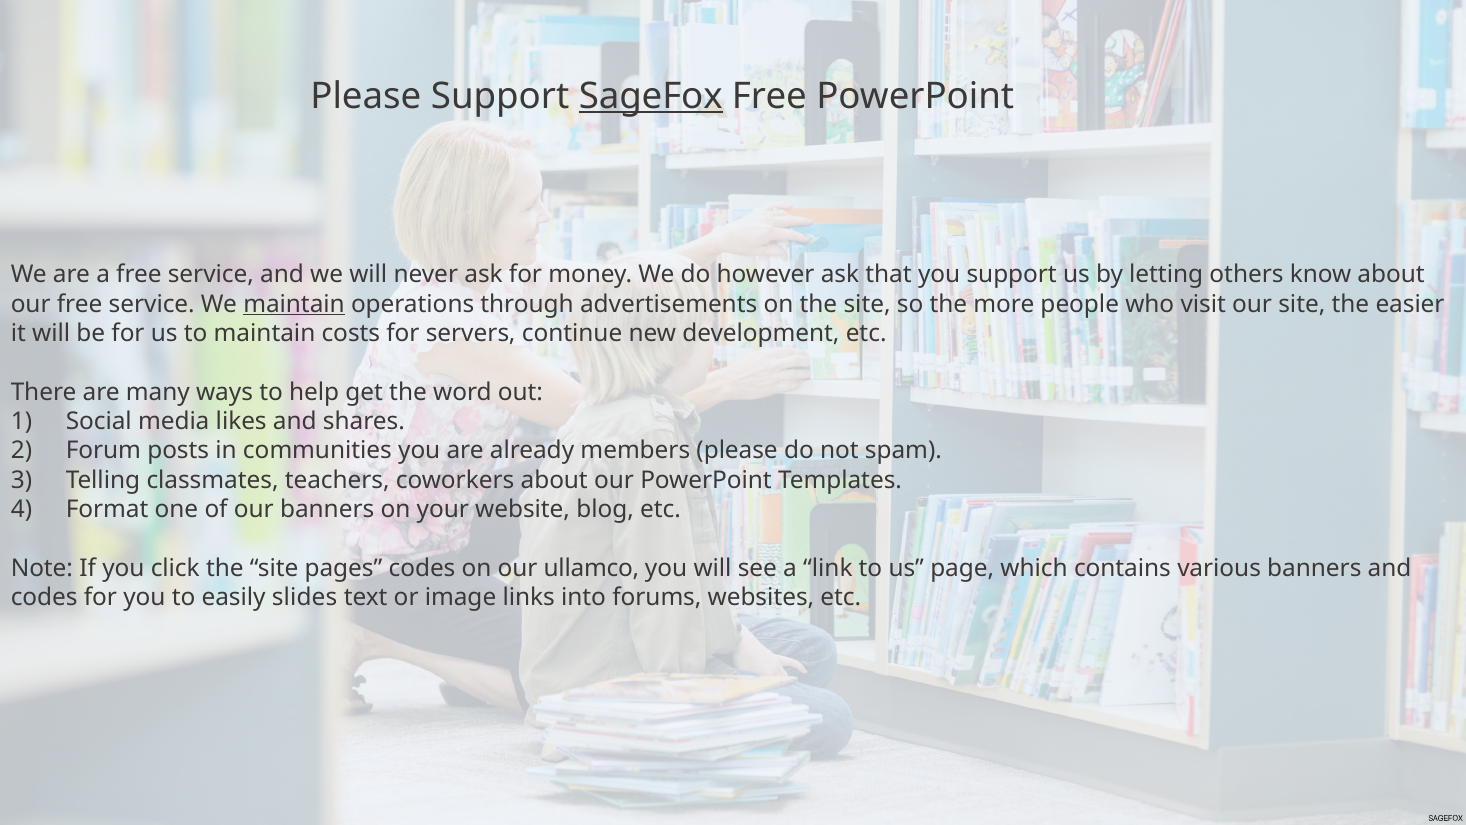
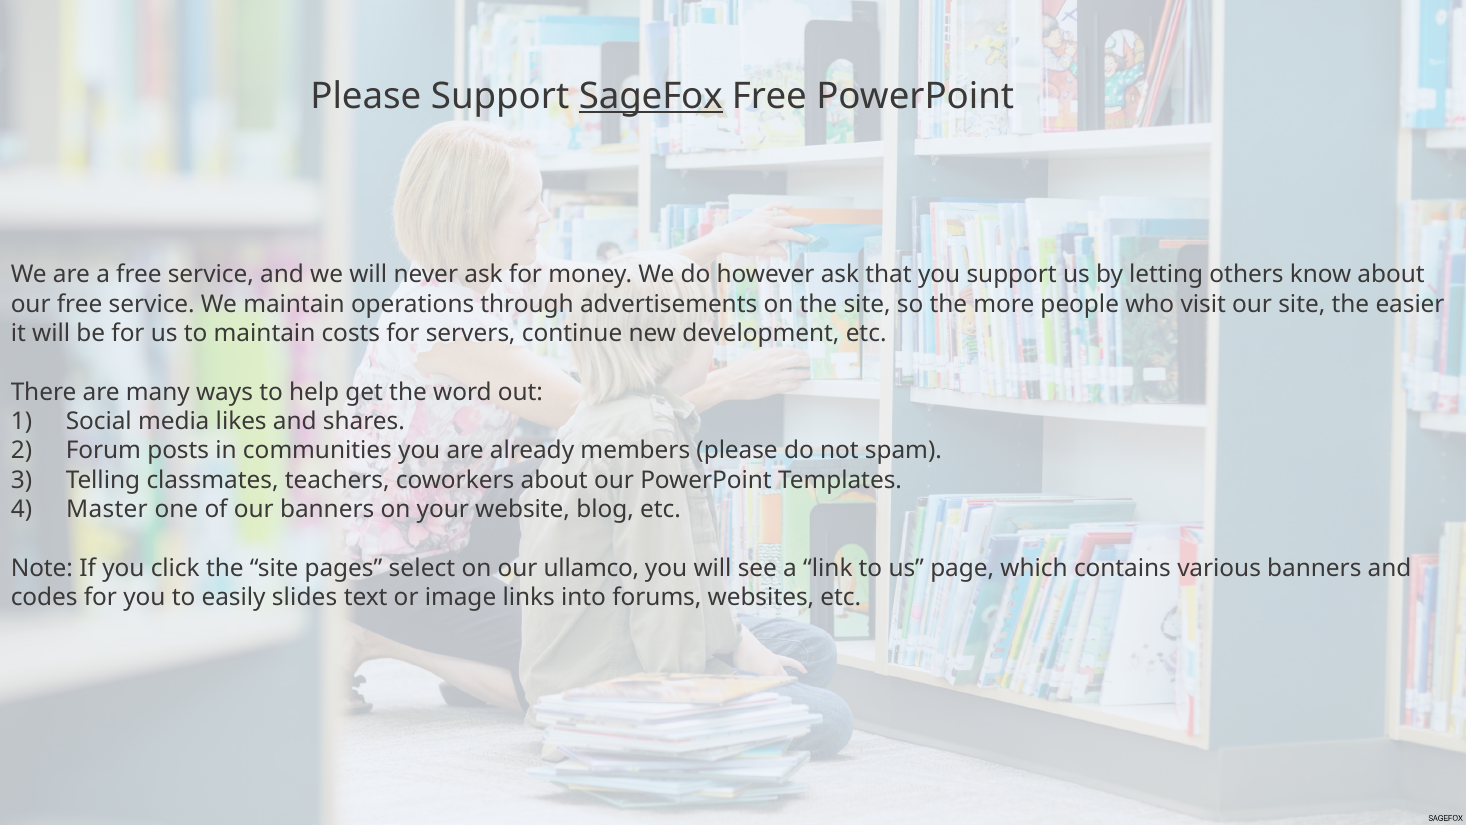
maintain underline: present -> none (294, 304)
Format: Format -> Master (107, 509)
pages codes: codes -> select (422, 568)
